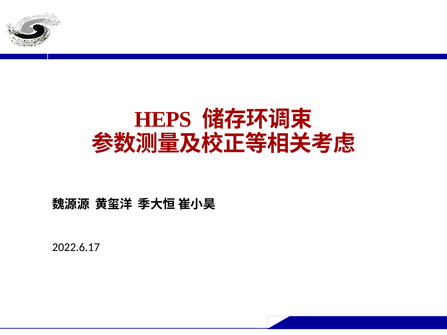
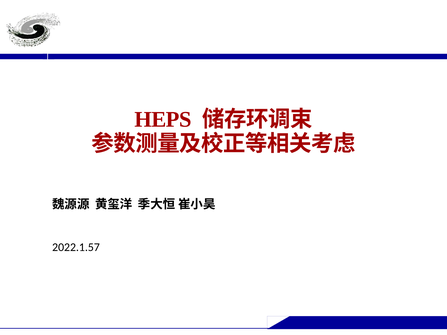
2022.6.17: 2022.6.17 -> 2022.1.57 (76, 247)
